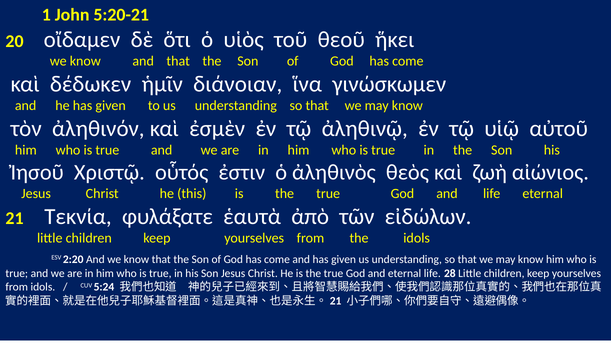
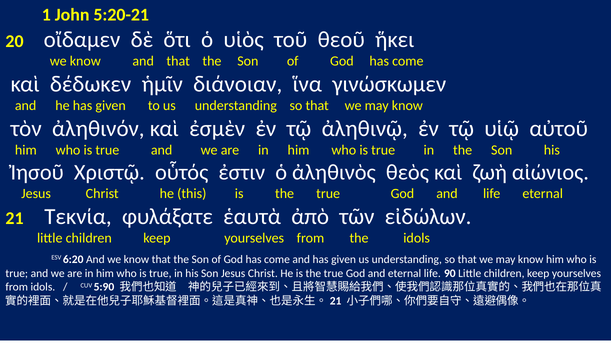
2:20: 2:20 -> 6:20 (73, 259)
28: 28 -> 90 (450, 273)
5:24: 5:24 -> 5:90 (104, 287)
